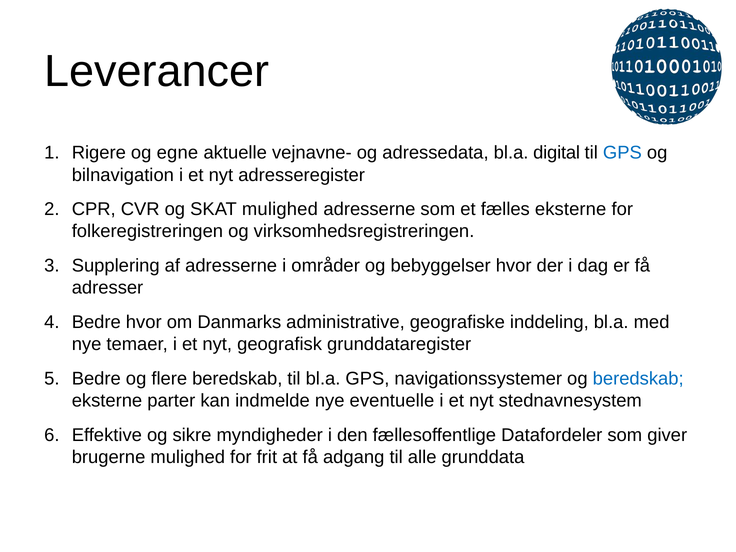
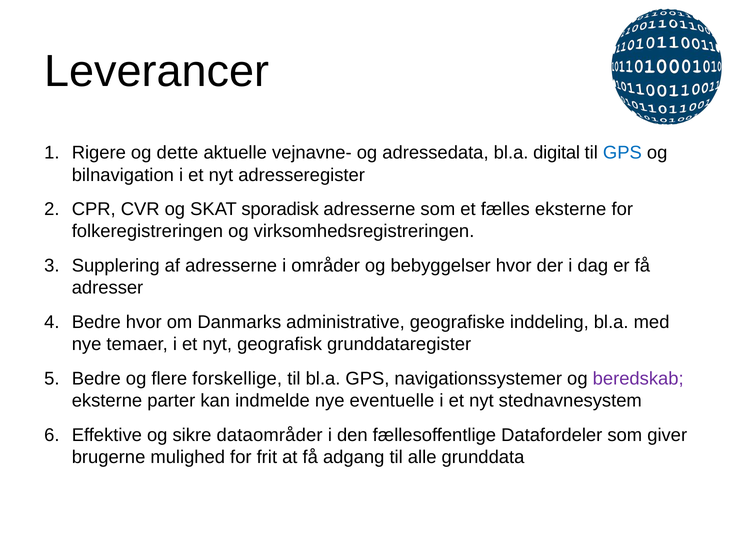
egne: egne -> dette (177, 153)
SKAT mulighed: mulighed -> sporadisk (280, 209)
flere beredskab: beredskab -> forskellige (237, 379)
beredskab colour: blue -> purple (638, 379)
myndigheder: myndigheder -> dataområder (270, 435)
